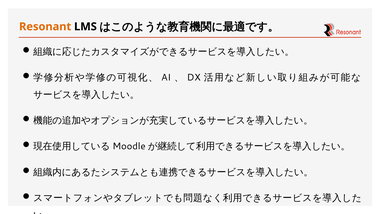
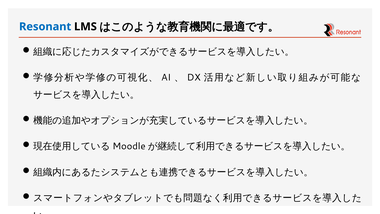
Resonant colour: orange -> blue (45, 27)
